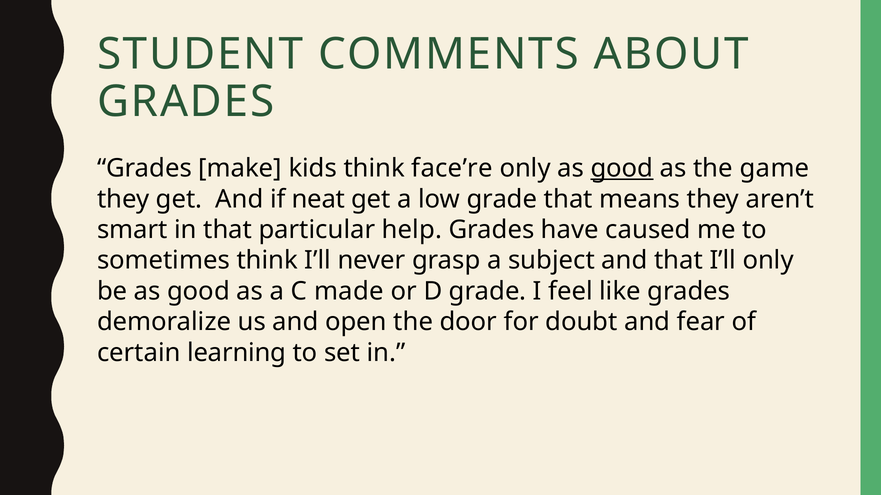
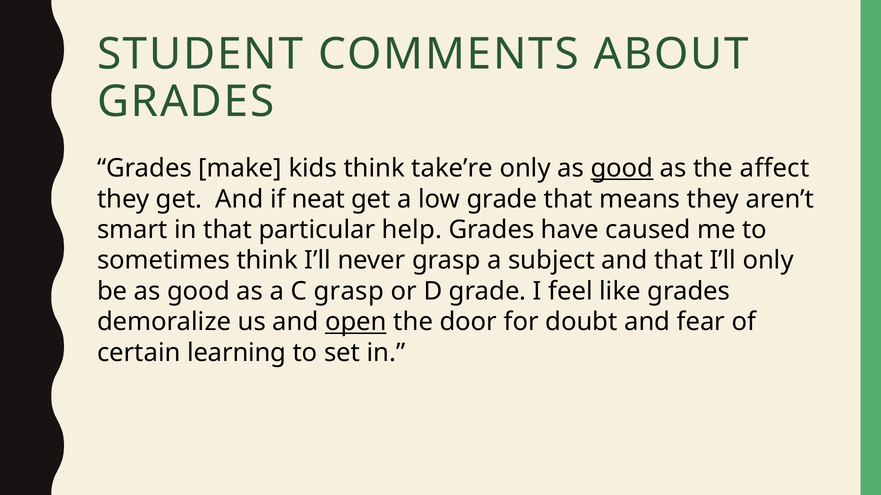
face’re: face’re -> take’re (452, 168)
game: game -> affect (775, 168)
C made: made -> grasp (349, 292)
open underline: none -> present (356, 322)
